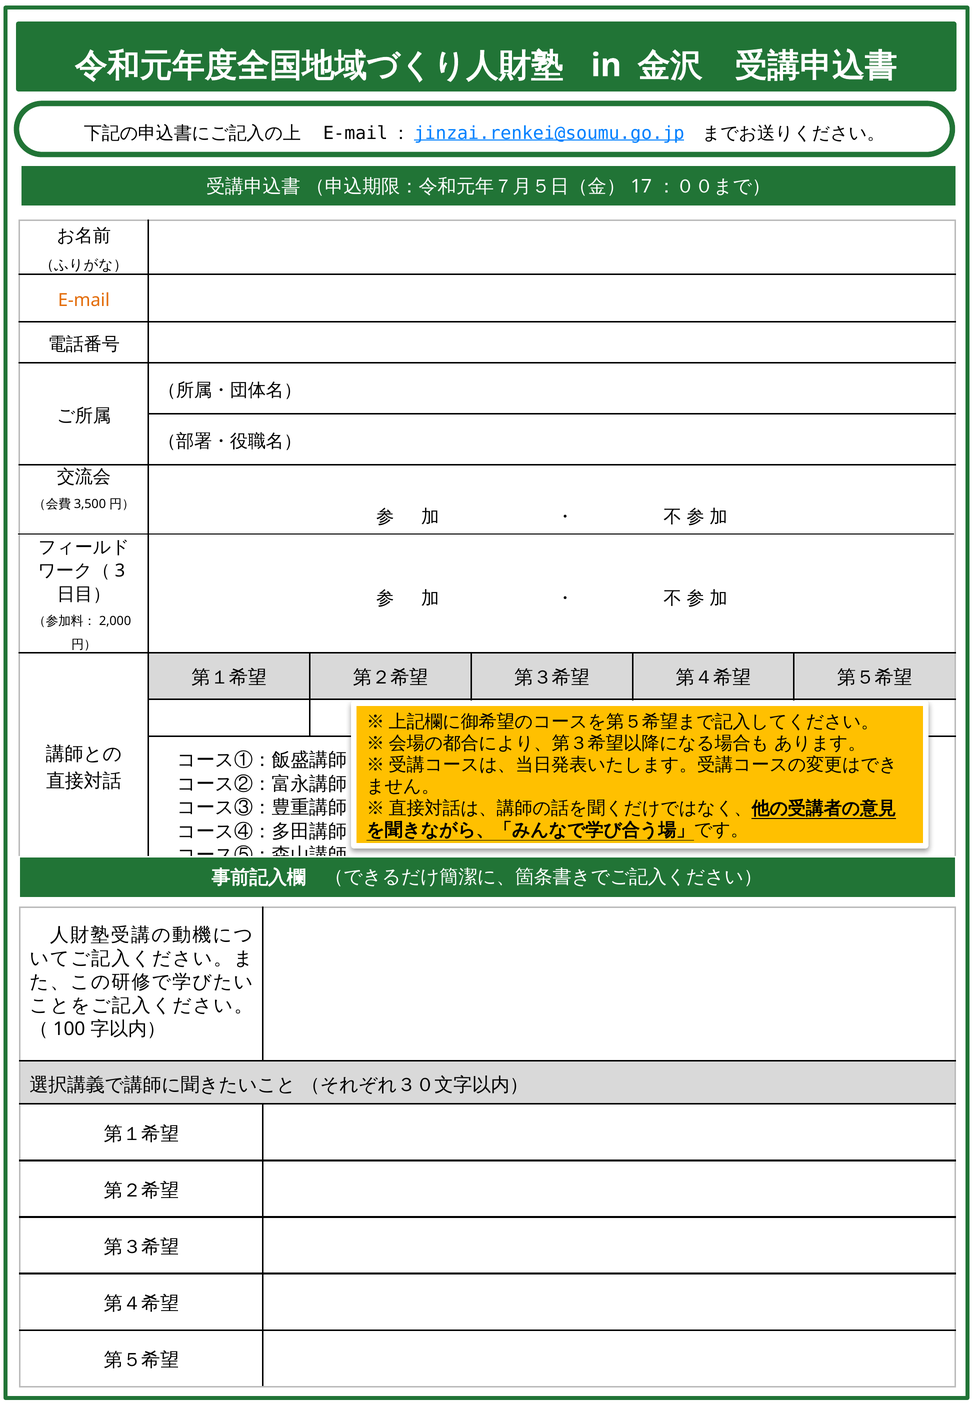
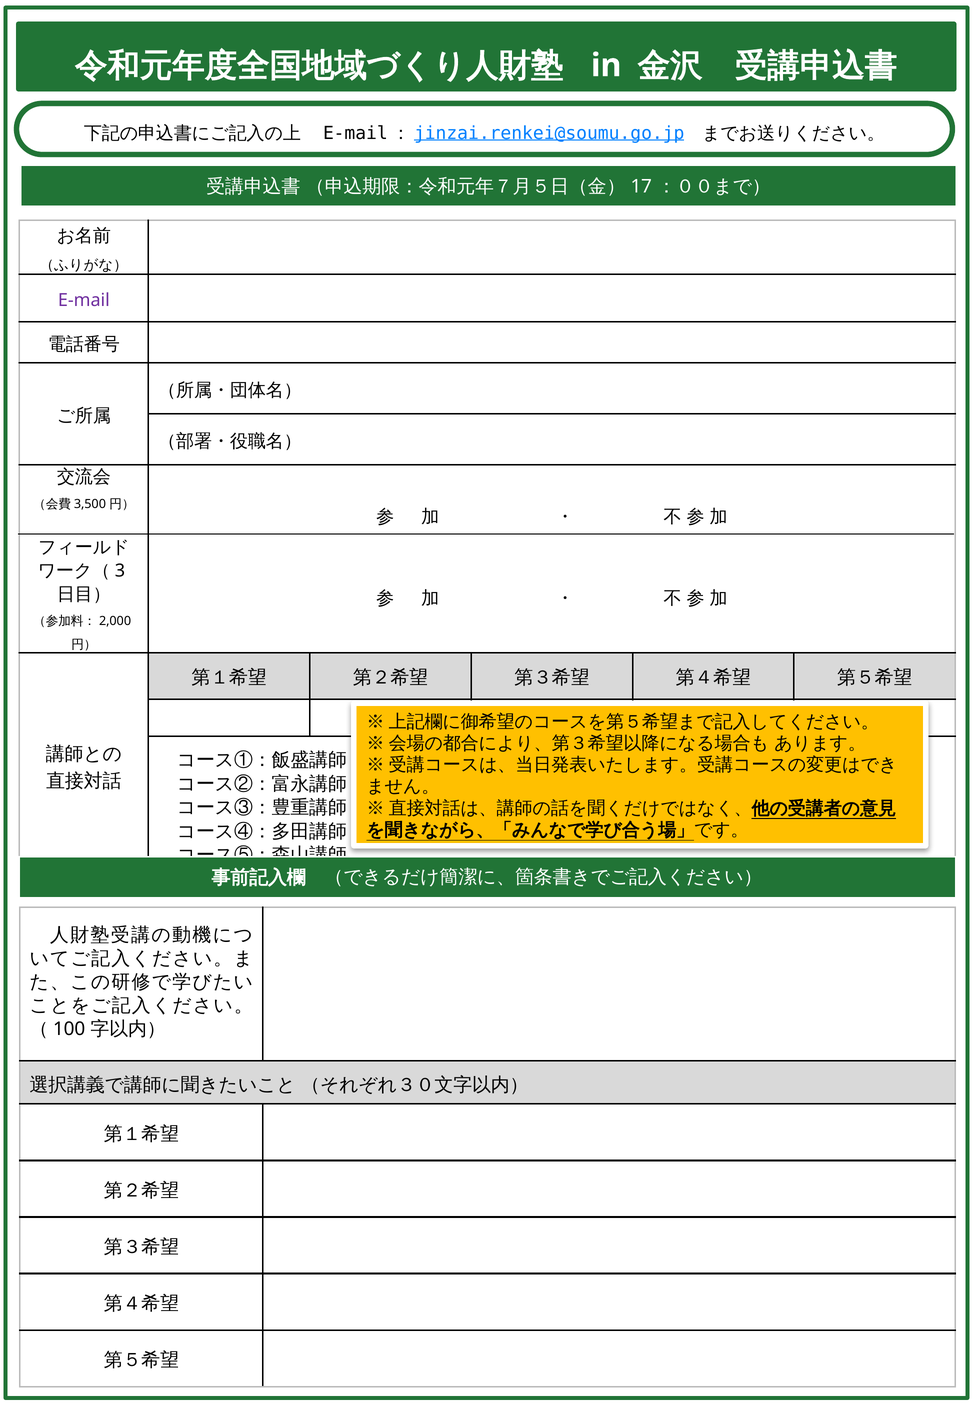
E-mail colour: orange -> purple (84, 300)
